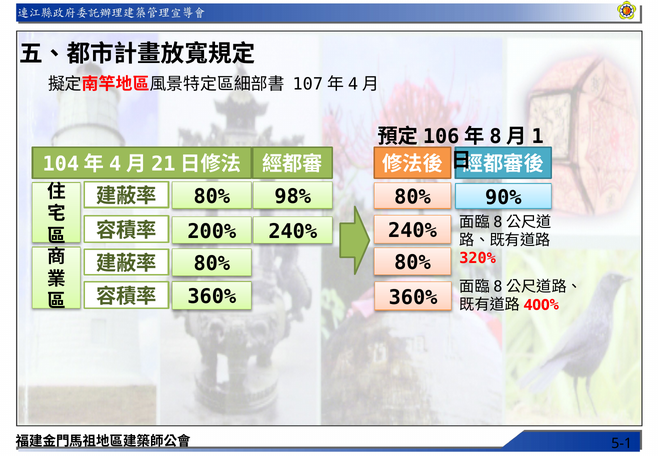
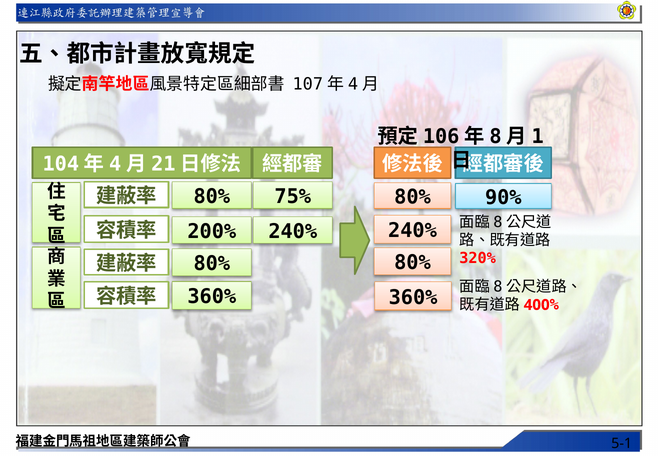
98%: 98% -> 75% (293, 196)
